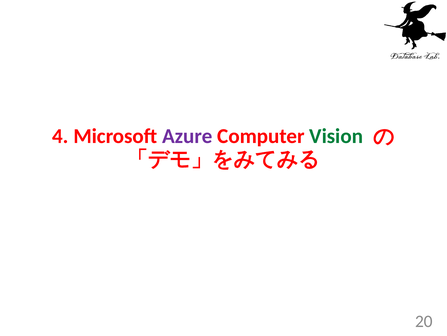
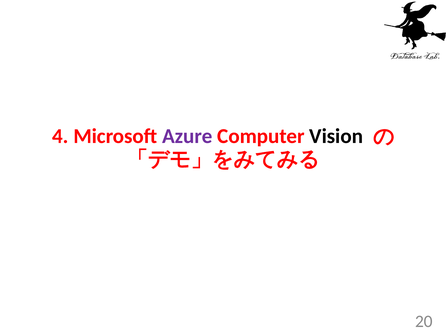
Vision colour: green -> black (336, 136)
